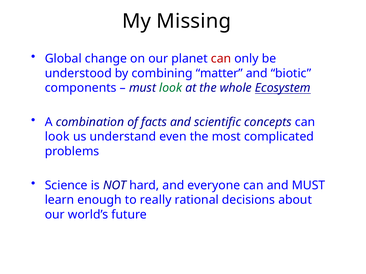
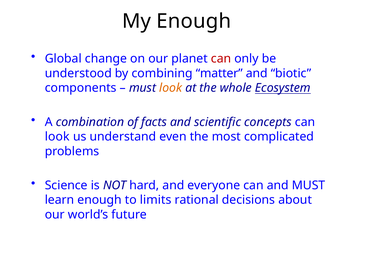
My Missing: Missing -> Enough (194, 21)
look colour: green -> orange (171, 88)
really: really -> limits (156, 200)
